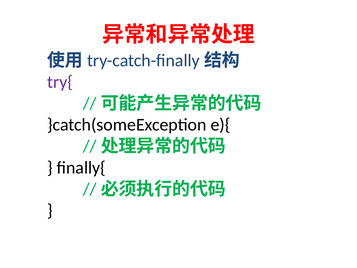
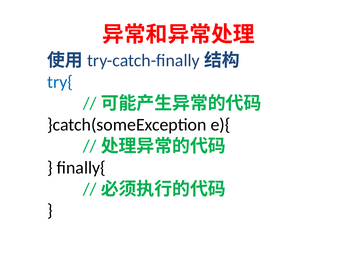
try{ colour: purple -> blue (60, 82)
